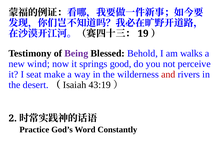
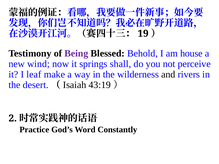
walks: walks -> house (191, 53)
good: good -> shall (121, 64)
seat: seat -> leaf (34, 74)
and colour: red -> black (168, 74)
